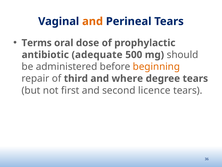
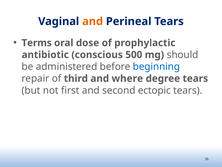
adequate: adequate -> conscious (97, 55)
beginning colour: orange -> blue (156, 66)
licence: licence -> ectopic (154, 90)
